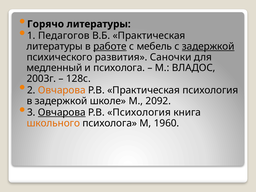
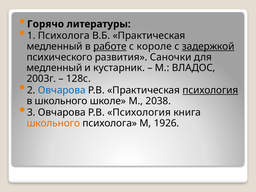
1 Педагогов: Педагогов -> Психолога (64, 36)
литературы: литературы -> медленный (55, 46)
мебель: мебель -> короле (154, 46)
и психолога: психолога -> кустарник (119, 68)
Овчарова colour: orange -> blue (62, 90)
психология underline: none -> present (210, 90)
в задержкой: задержкой -> школьного (61, 101)
2092: 2092 -> 2038 (158, 101)
Овчарова underline: present -> none (62, 112)
1960: 1960 -> 1926 (167, 123)
